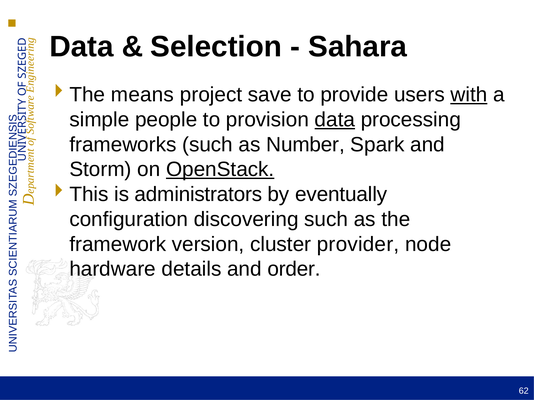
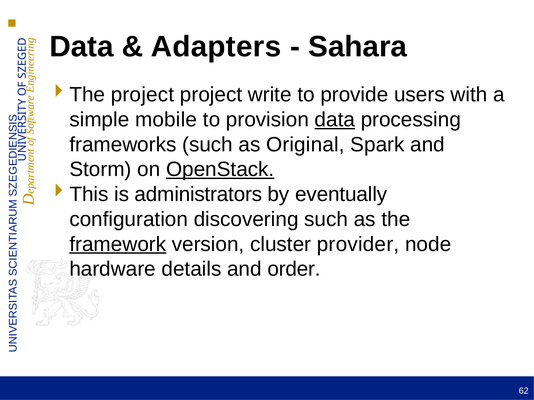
Selection: Selection -> Adapters (216, 47)
means: means -> project (142, 95)
save: save -> write (270, 95)
with underline: present -> none (469, 95)
people: people -> mobile (166, 120)
Number: Number -> Original (305, 145)
framework underline: none -> present (118, 244)
